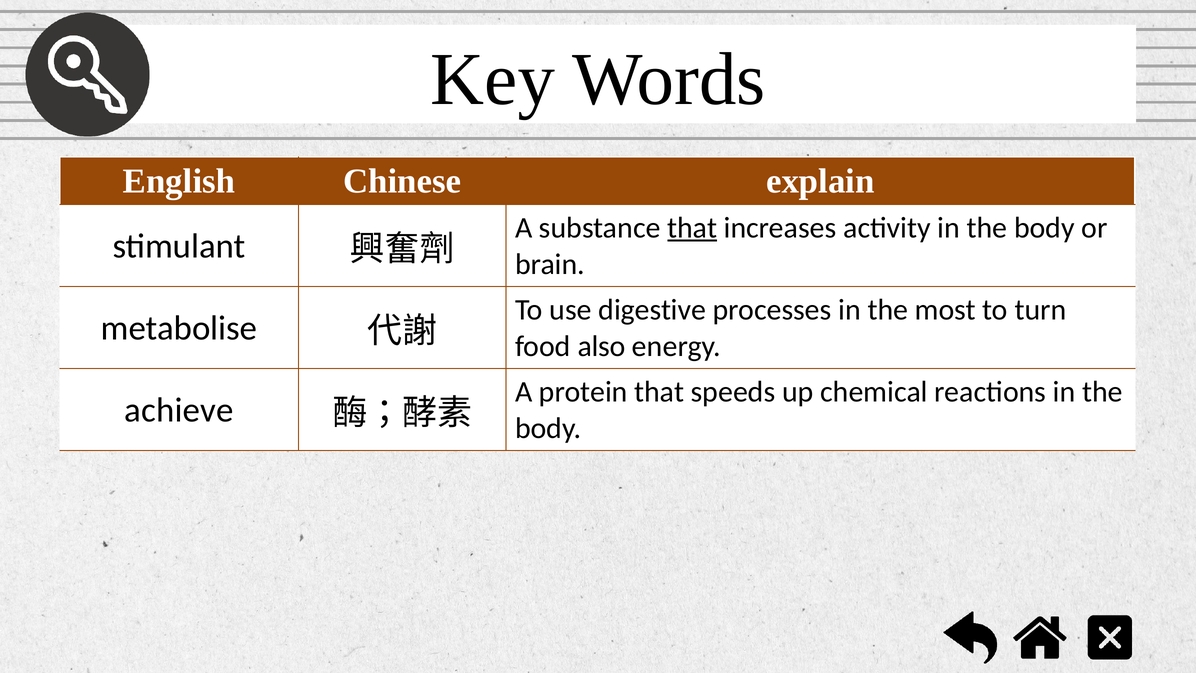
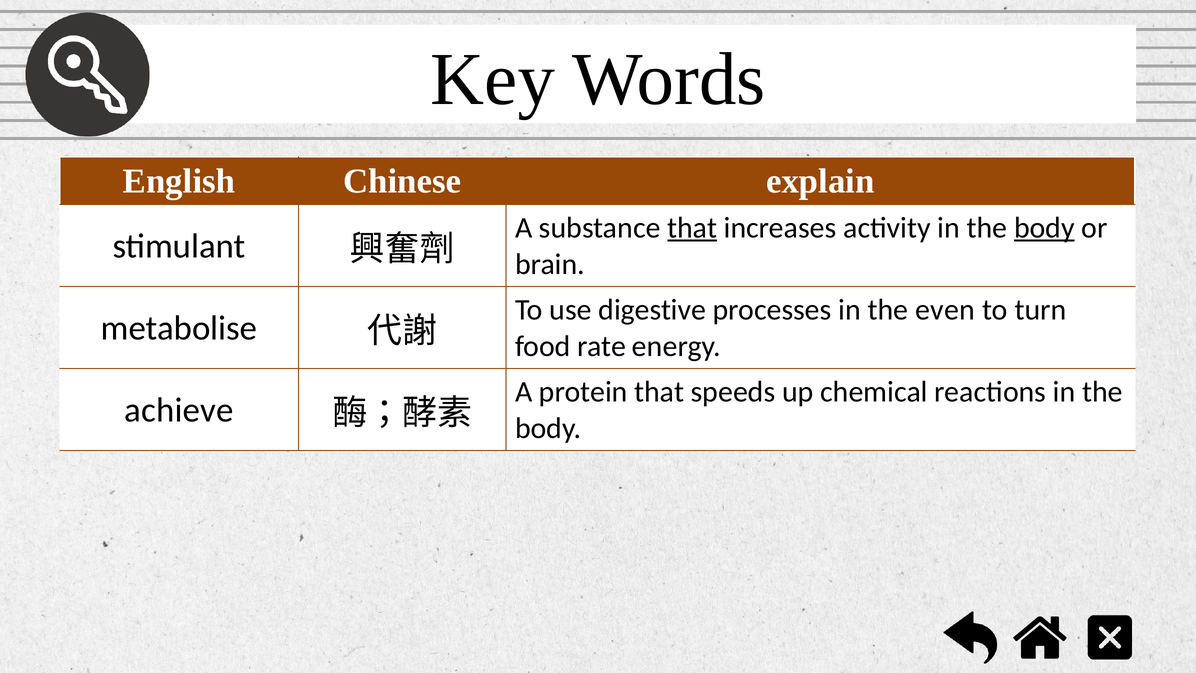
body underline: none -> present (1044, 228)
most: most -> even (945, 310)
also: also -> rate (602, 346)
